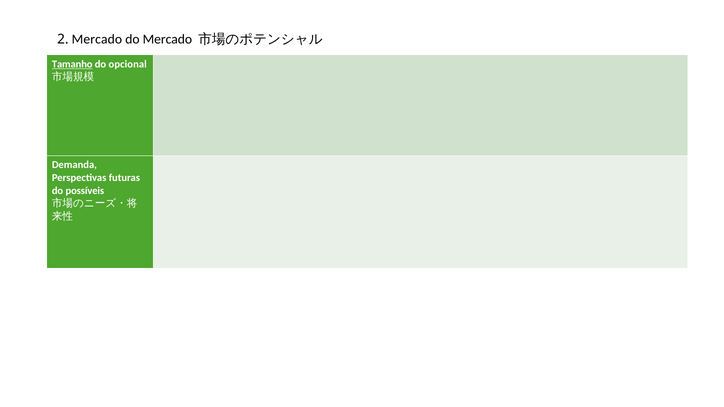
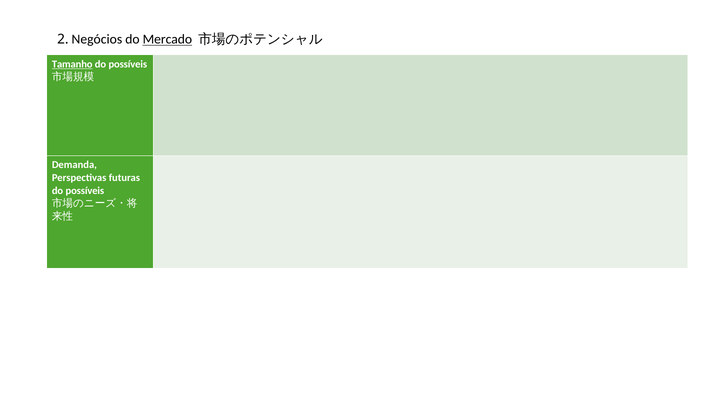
2 Mercado: Mercado -> Negócios (97, 39)
Mercado underline: none -> present (167, 39)
opcional: opcional -> possíveis (128, 64)
